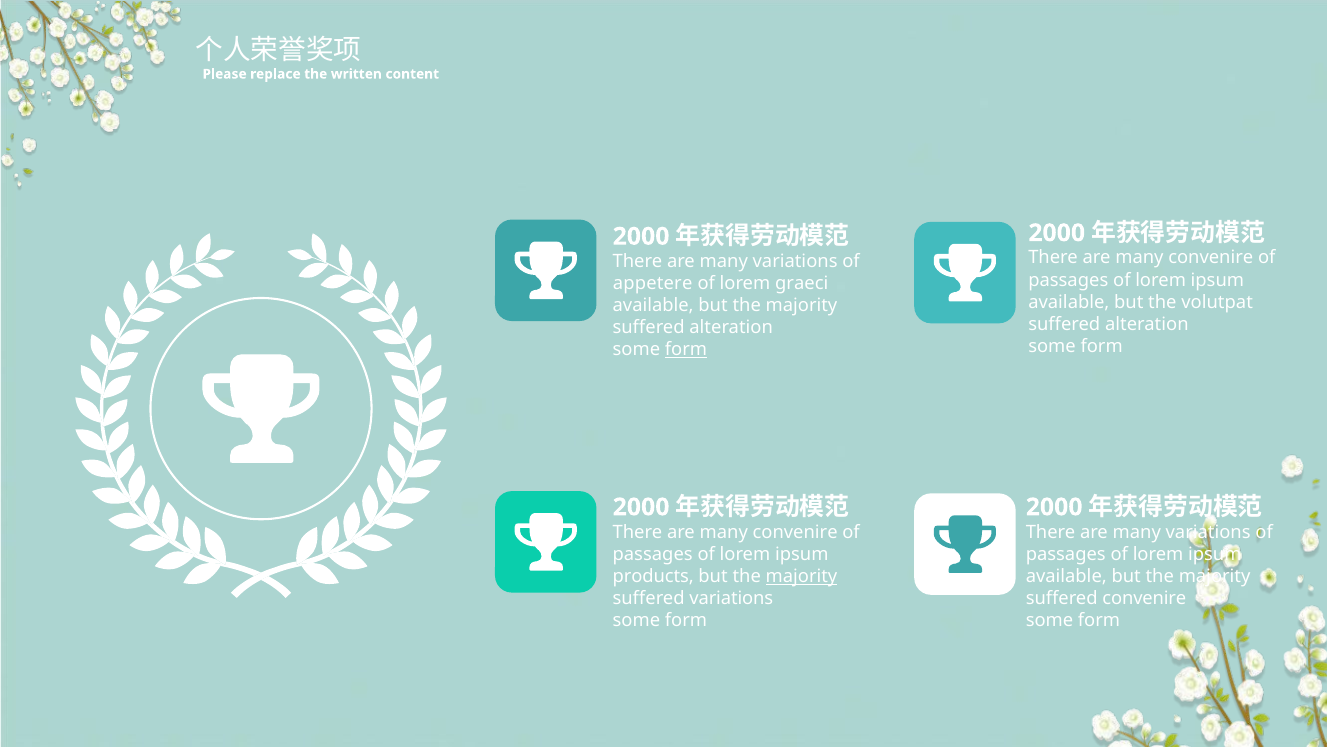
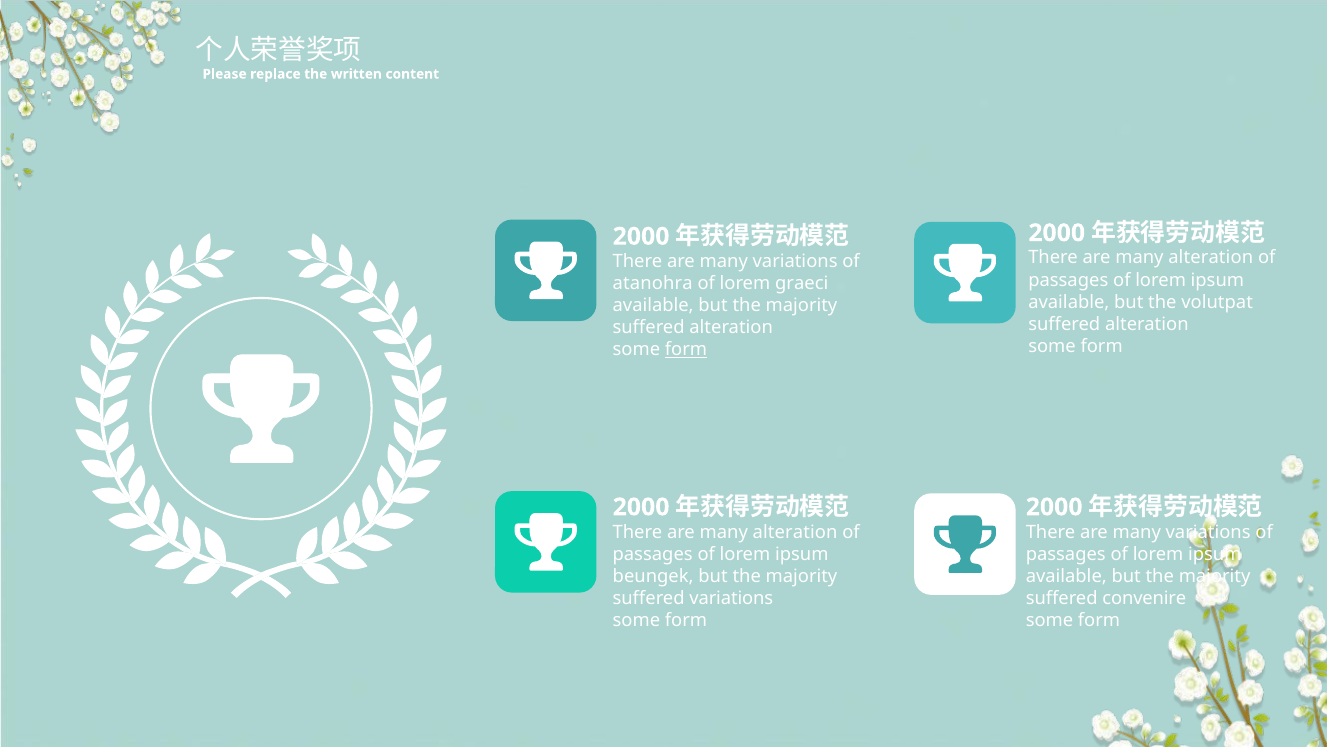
convenire: convenire -> alteration (1211, 258)
appetere: appetere -> atanohra (653, 283)
convenire: convenire -> alteration (795, 532)
products: products -> beungek (653, 576)
majority underline: present -> none (802, 576)
